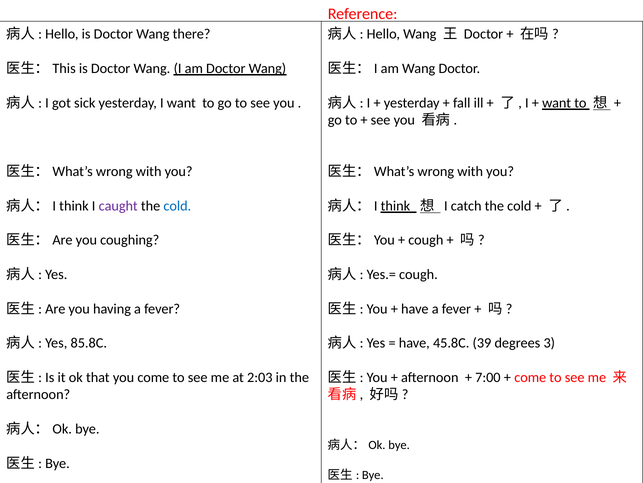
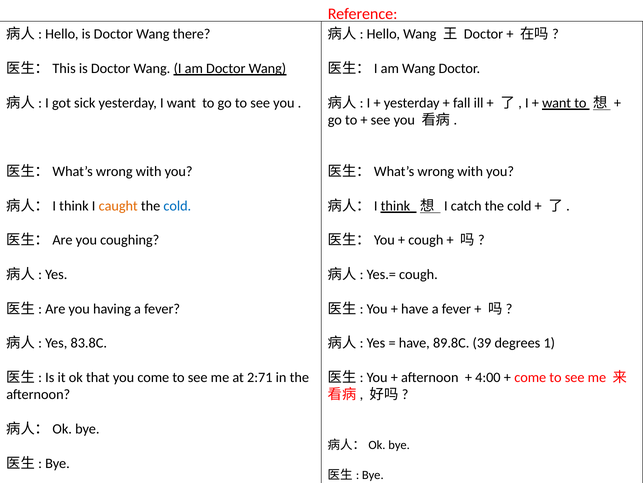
caught colour: purple -> orange (118, 206)
85.8C: 85.8C -> 83.8C (89, 343)
45.8C: 45.8C -> 89.8C (451, 343)
3: 3 -> 1 (549, 343)
2:03: 2:03 -> 2:71 (260, 377)
7:00: 7:00 -> 4:00 (488, 377)
